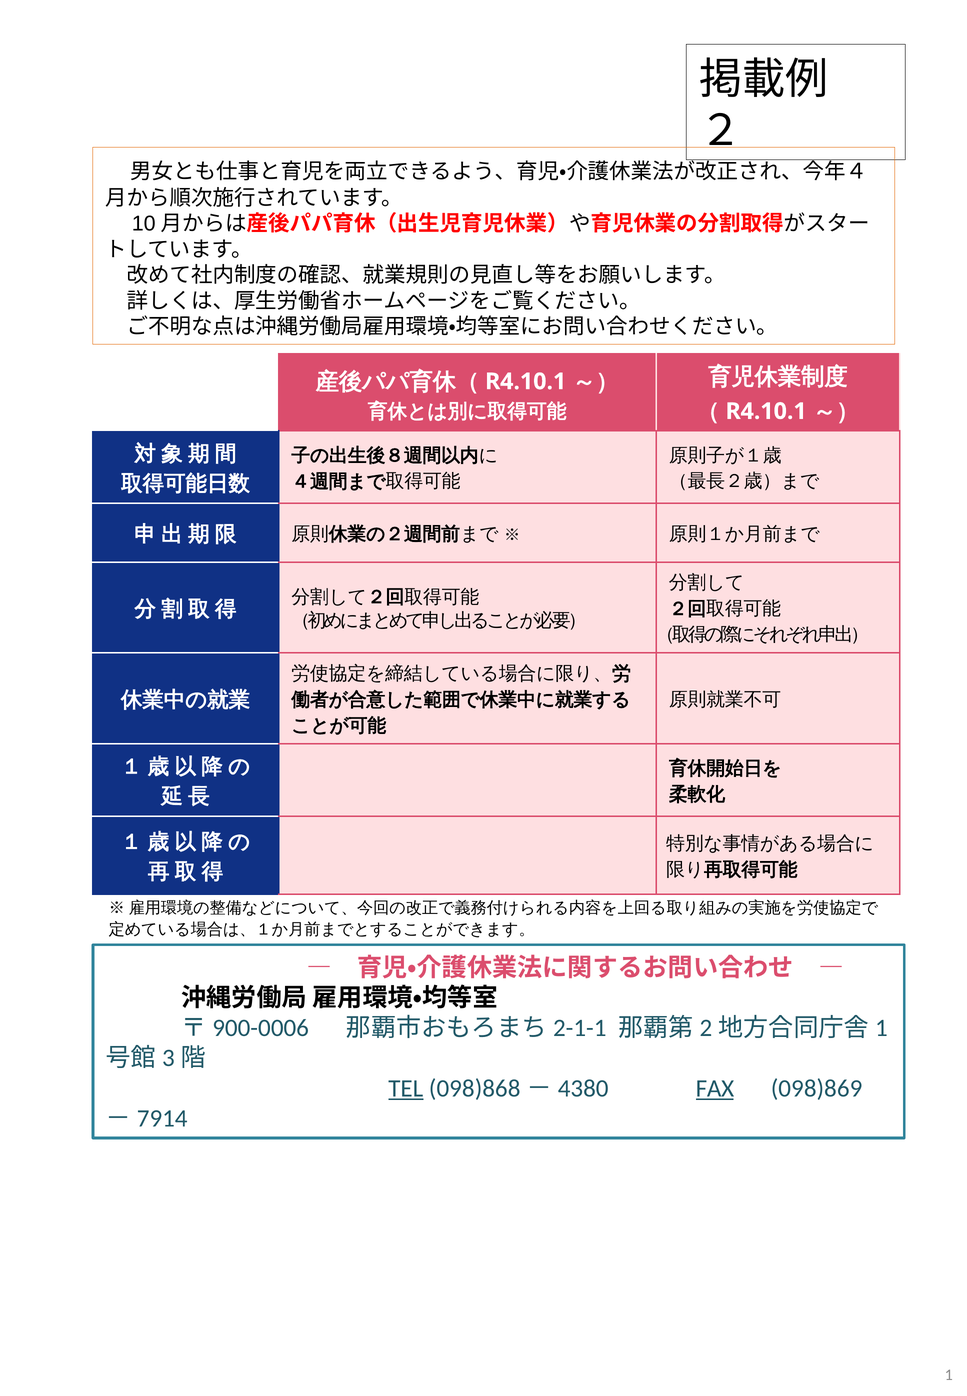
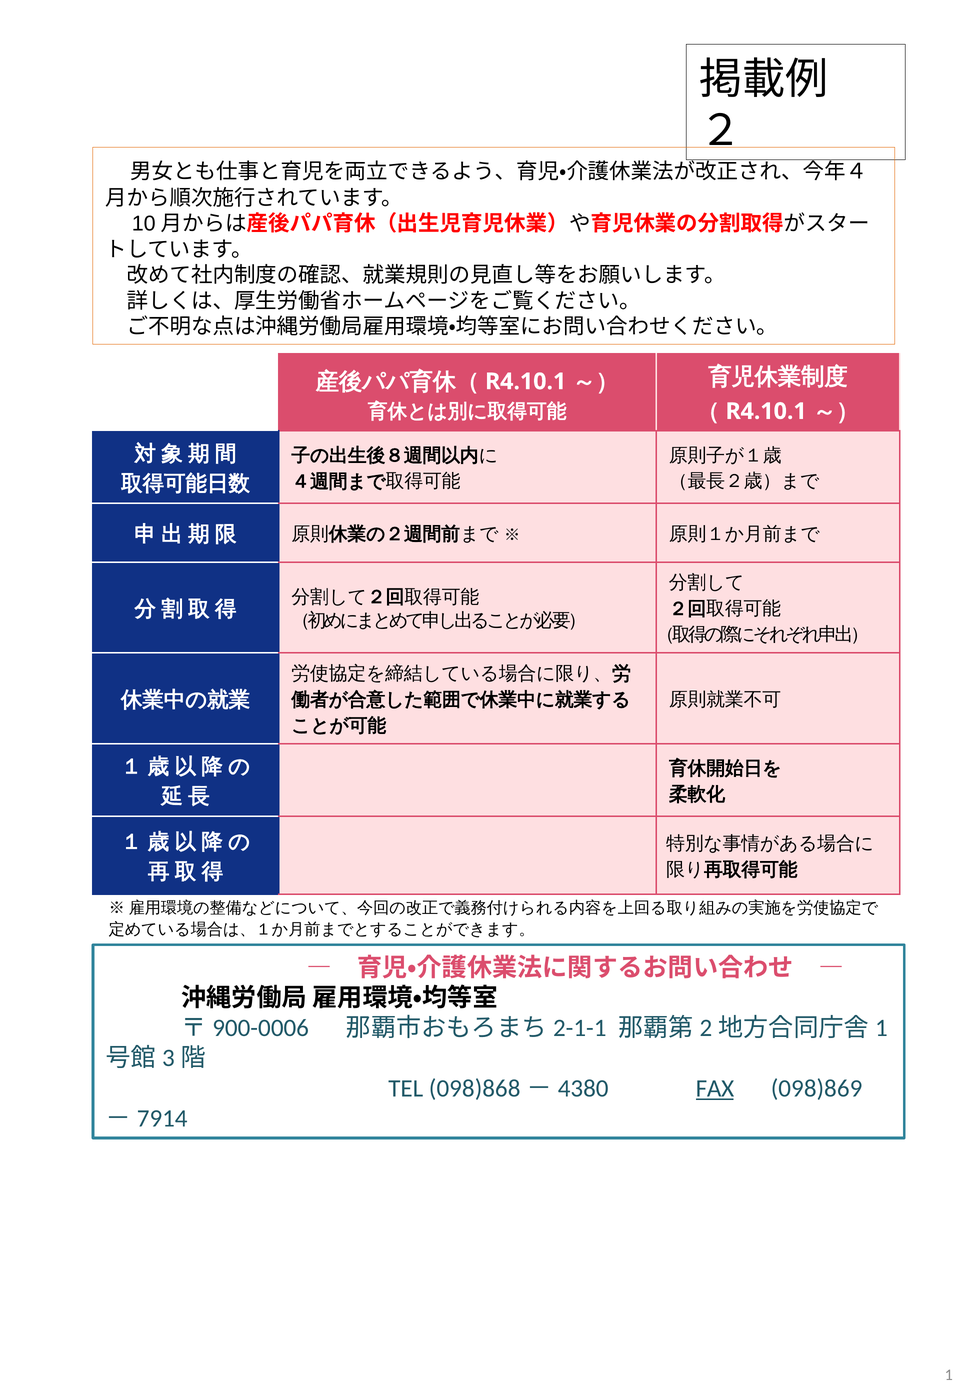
TEL underline: present -> none (406, 1089)
